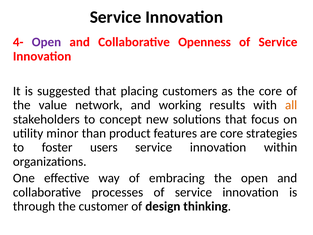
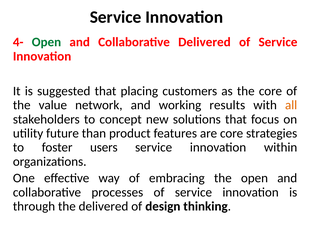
Open colour: purple -> green (46, 42)
Collaborative Openness: Openness -> Delivered (204, 42)
minor: minor -> future (63, 133)
the customer: customer -> delivered (103, 206)
